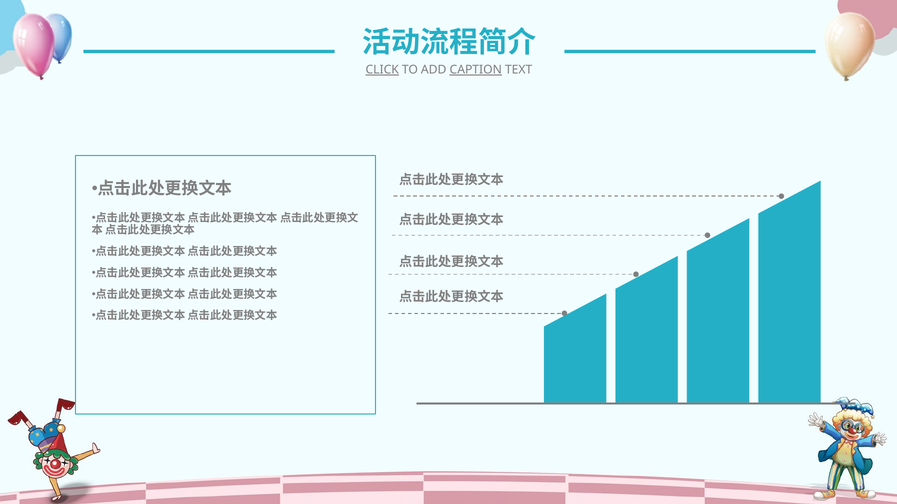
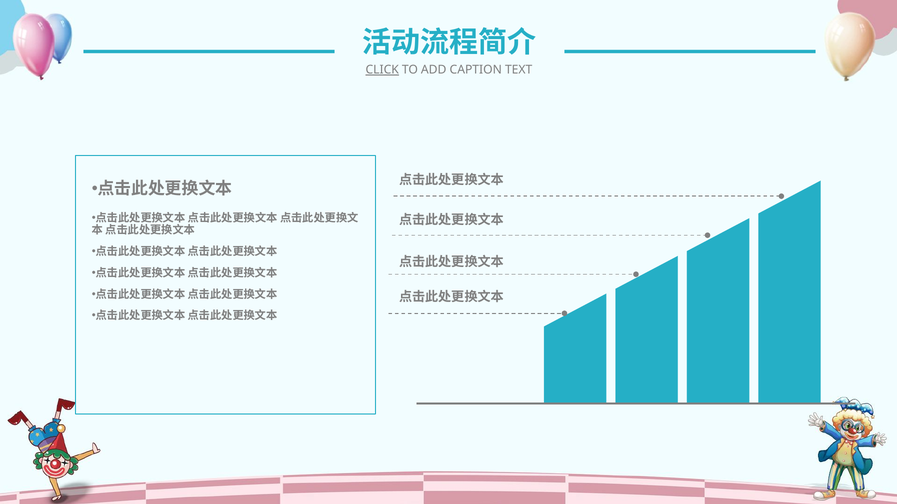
CAPTION underline: present -> none (476, 70)
